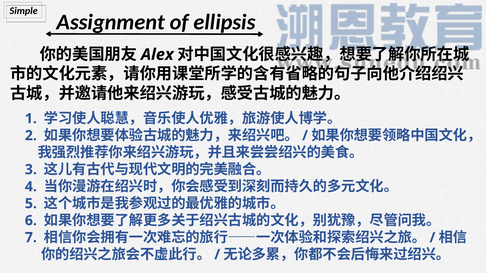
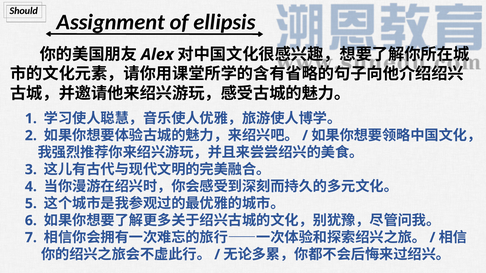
Simple: Simple -> Should (24, 11)
